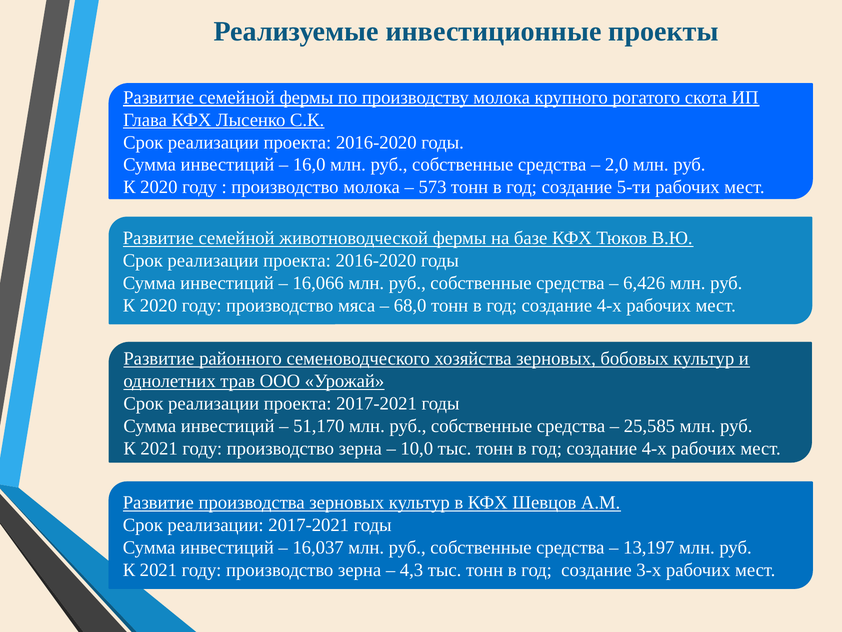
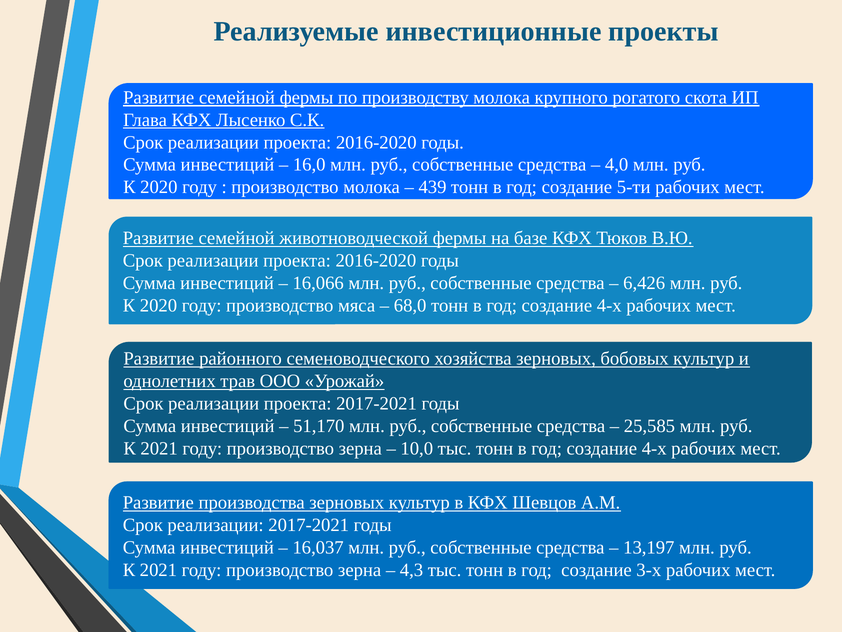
2,0: 2,0 -> 4,0 (617, 165)
573: 573 -> 439 (433, 187)
